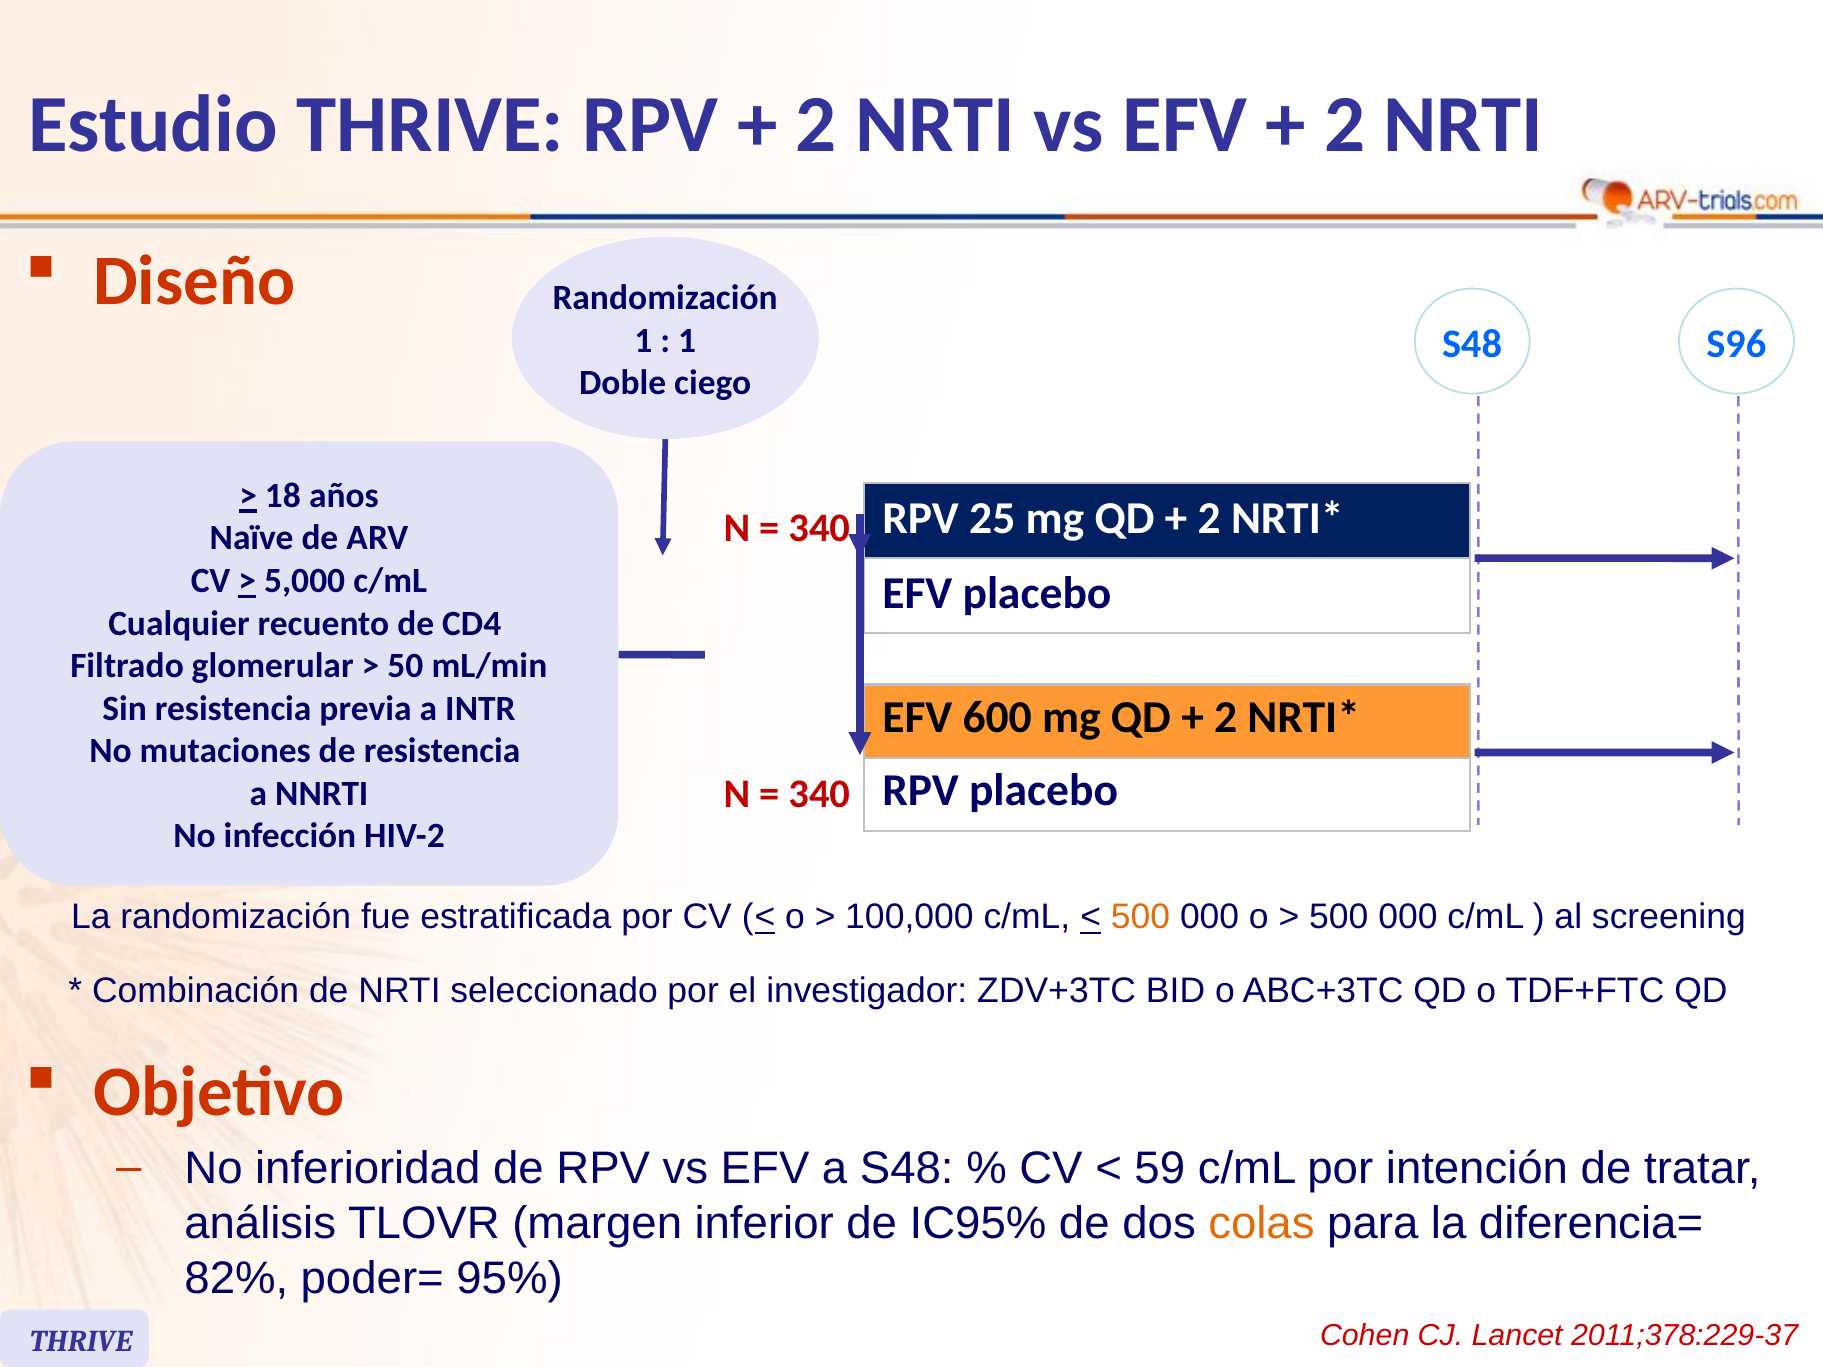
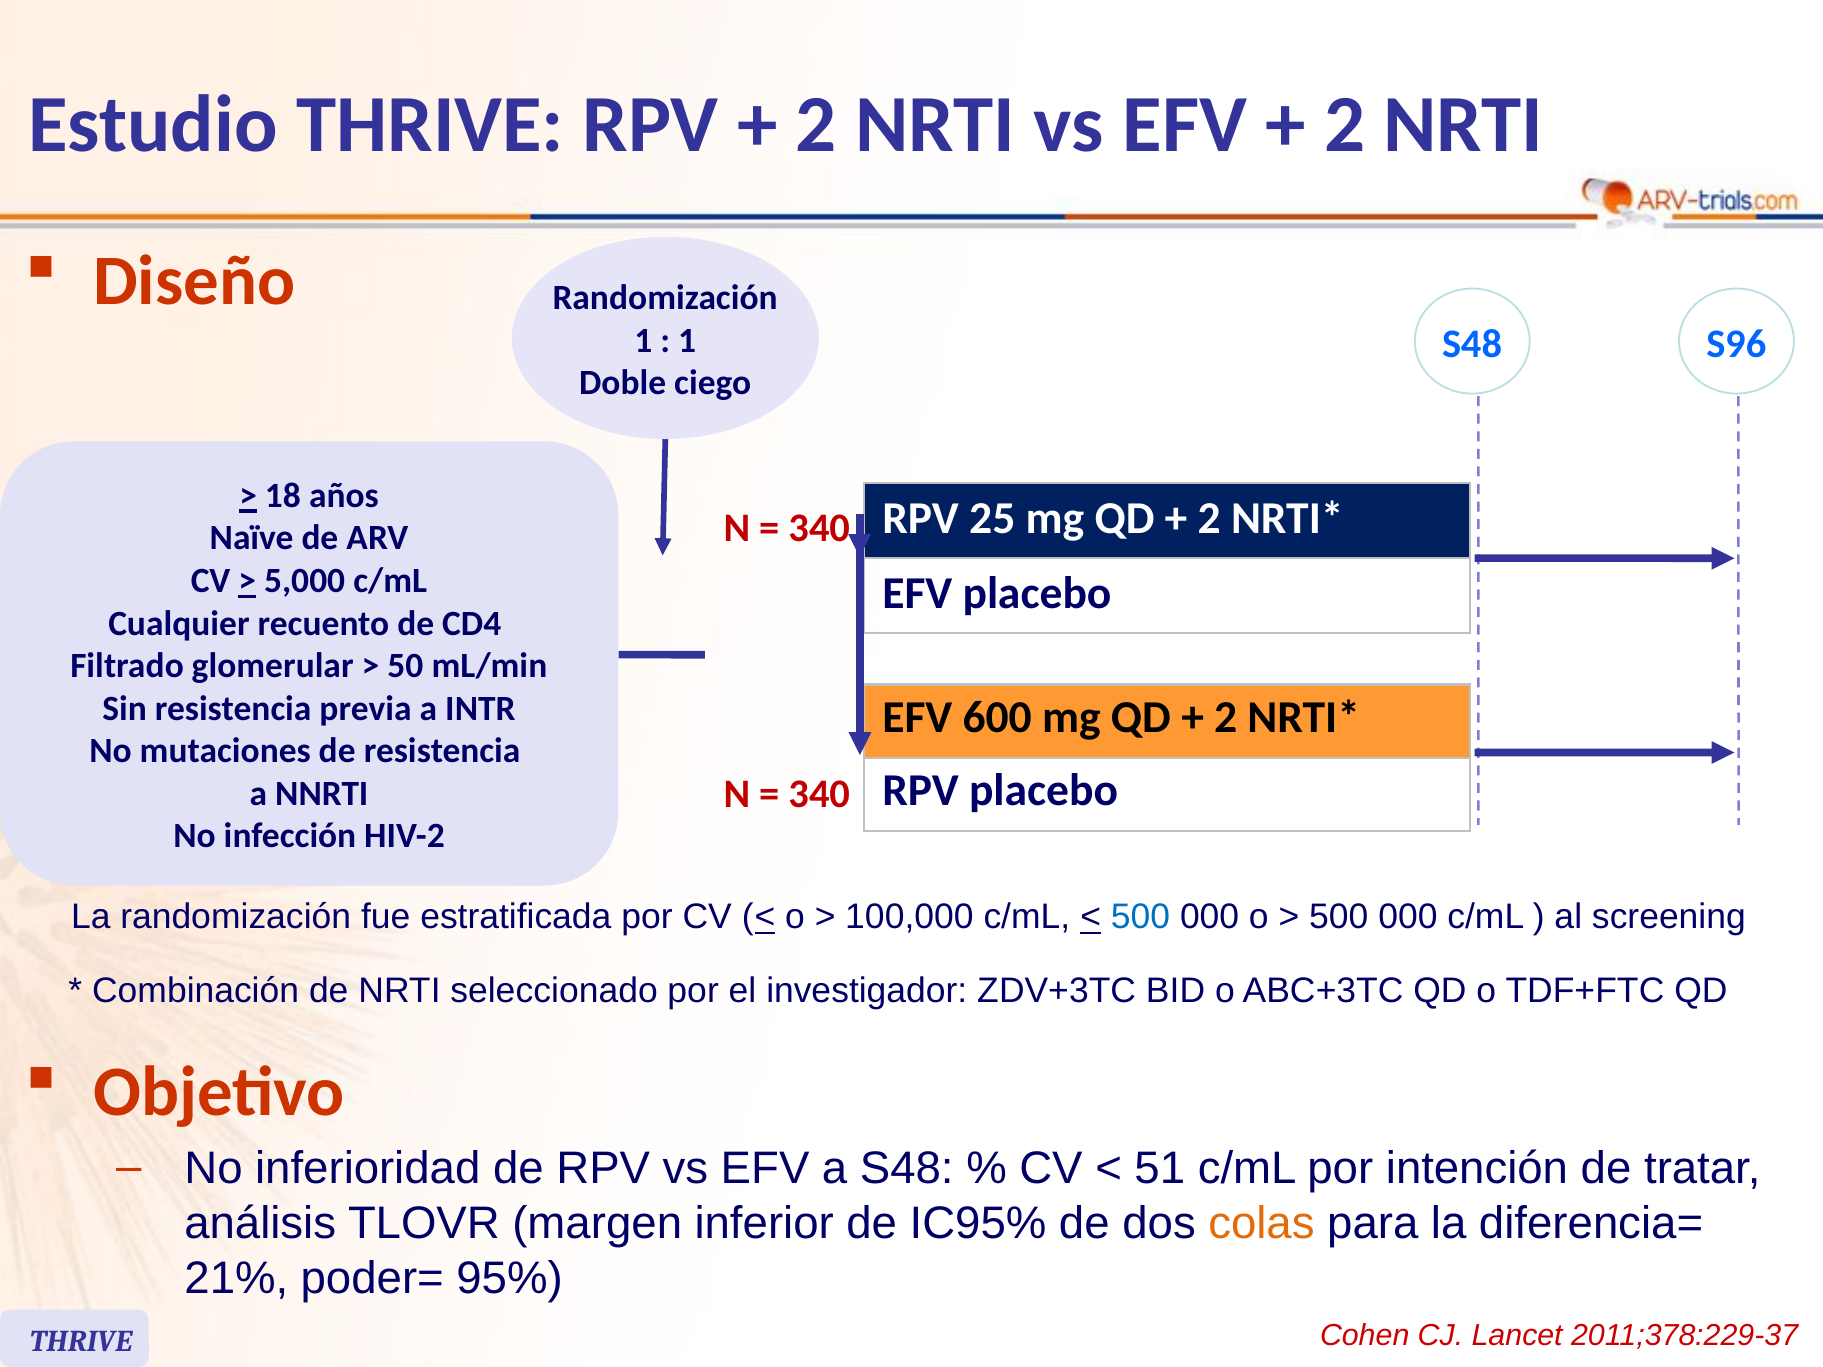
500 colour: orange -> blue (1140, 917)
59: 59 -> 51 (1160, 1169)
82%: 82% -> 21% (236, 1279)
